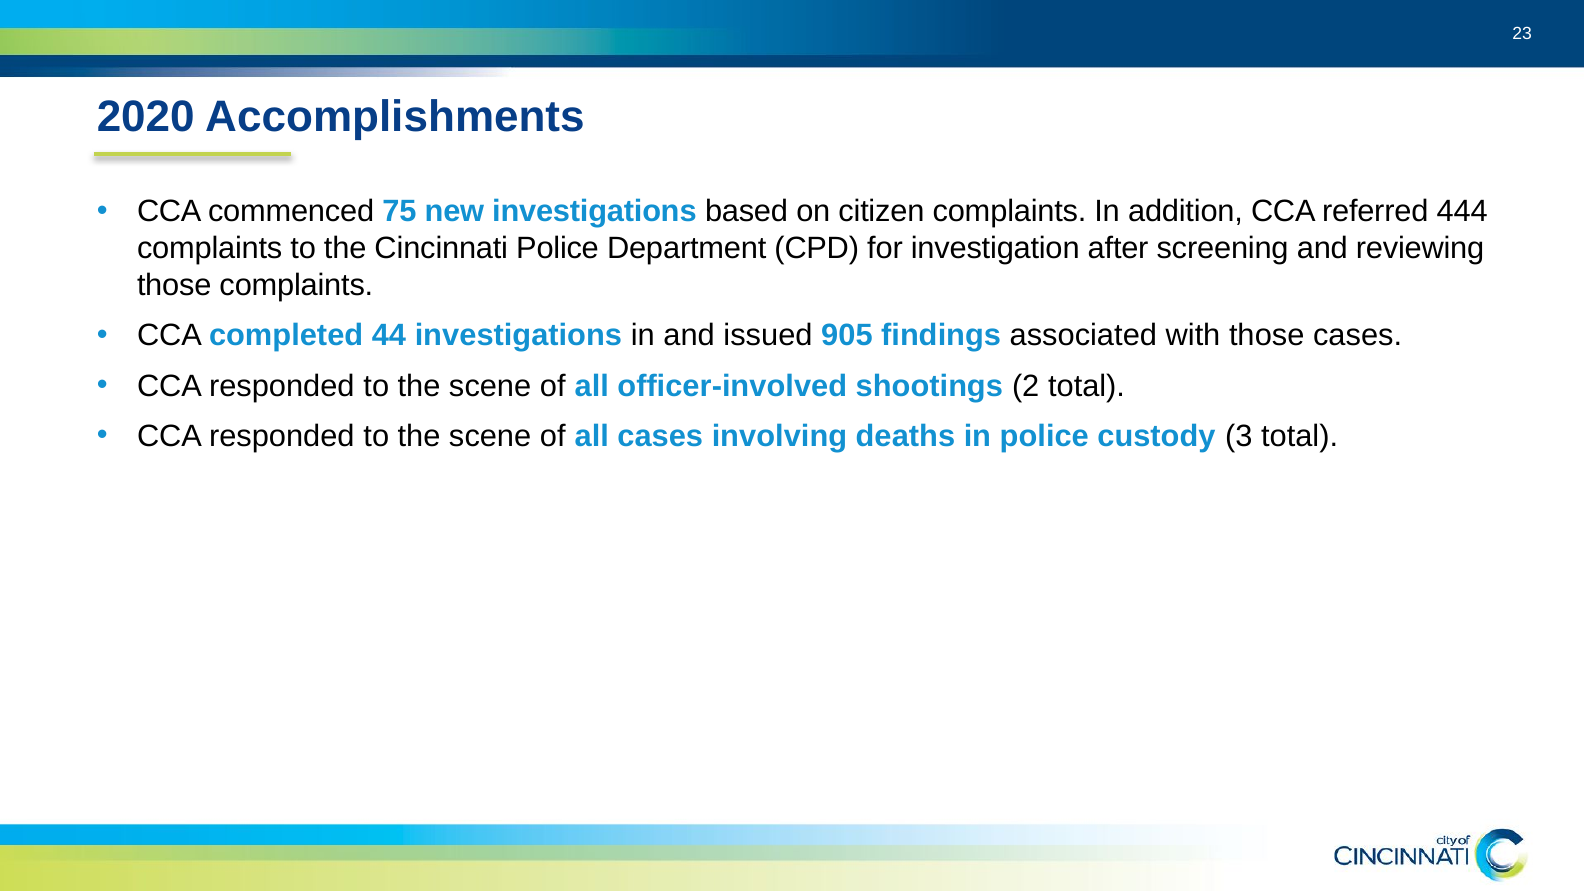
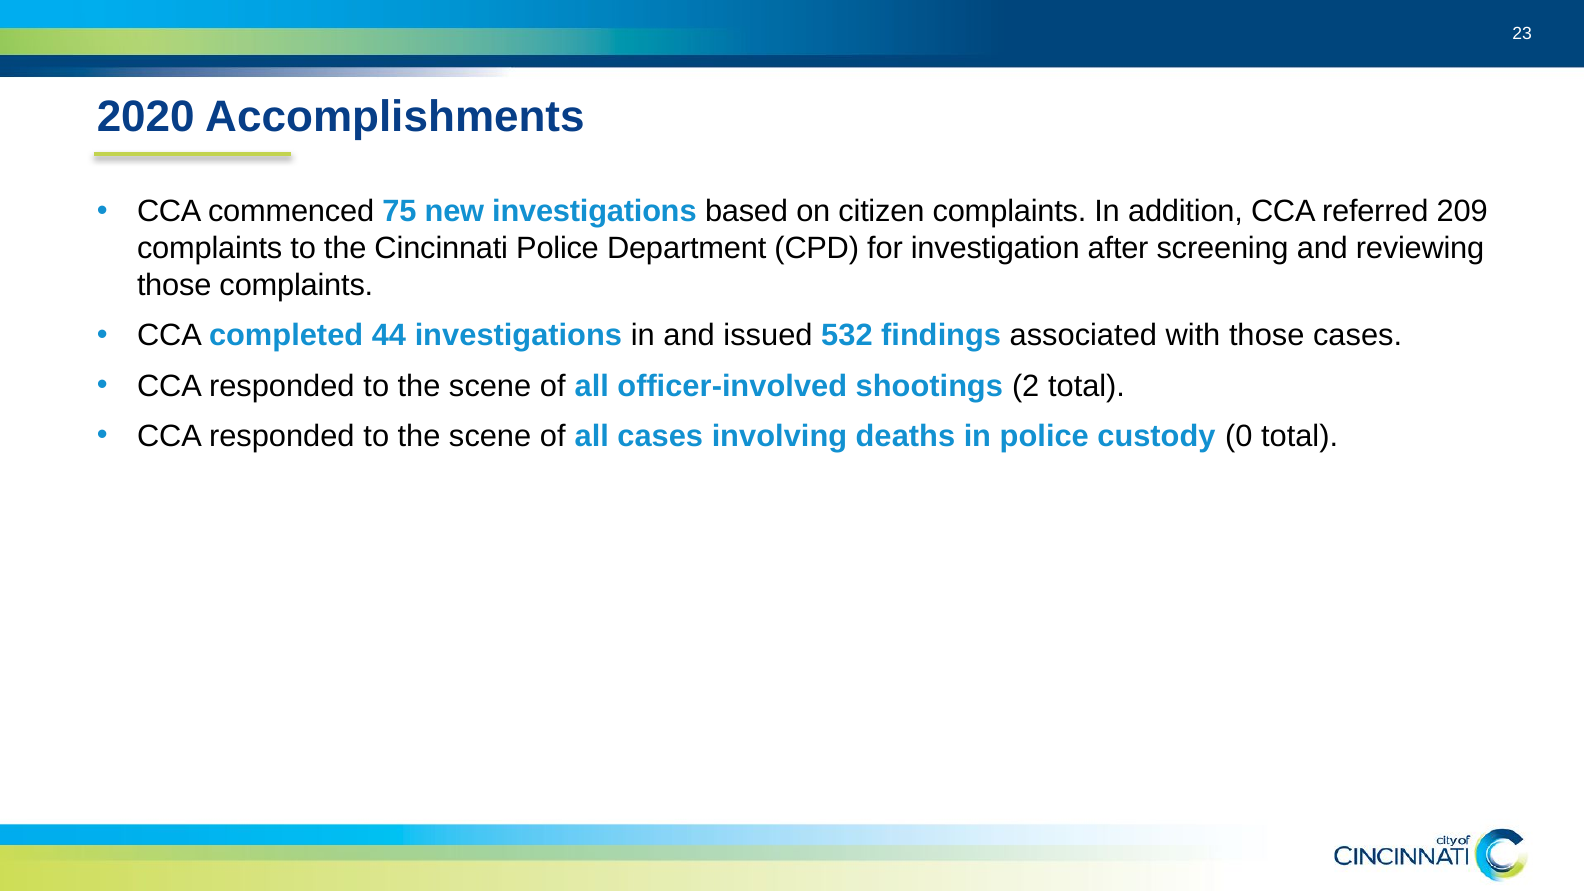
444: 444 -> 209 (1462, 212)
905: 905 -> 532 (847, 336)
3: 3 -> 0 (1239, 436)
